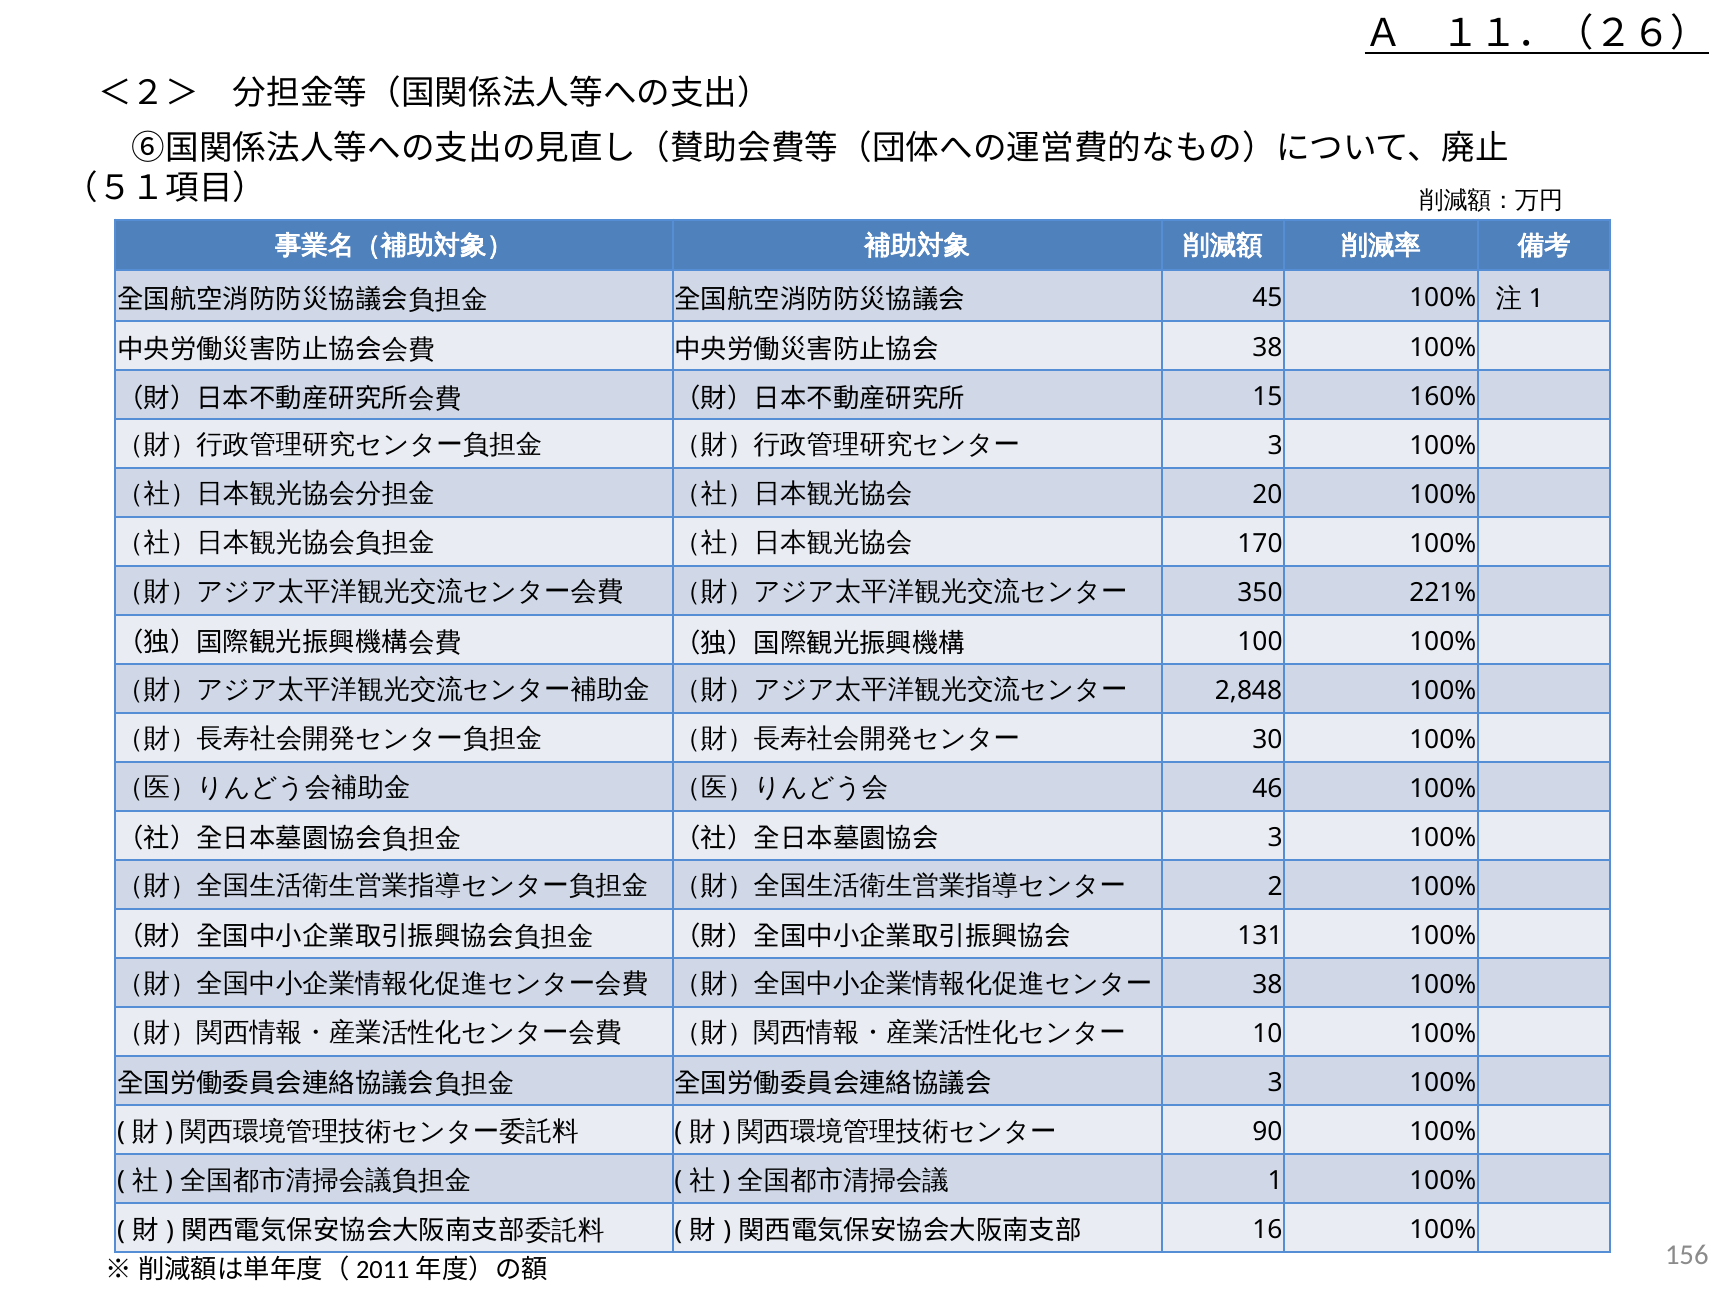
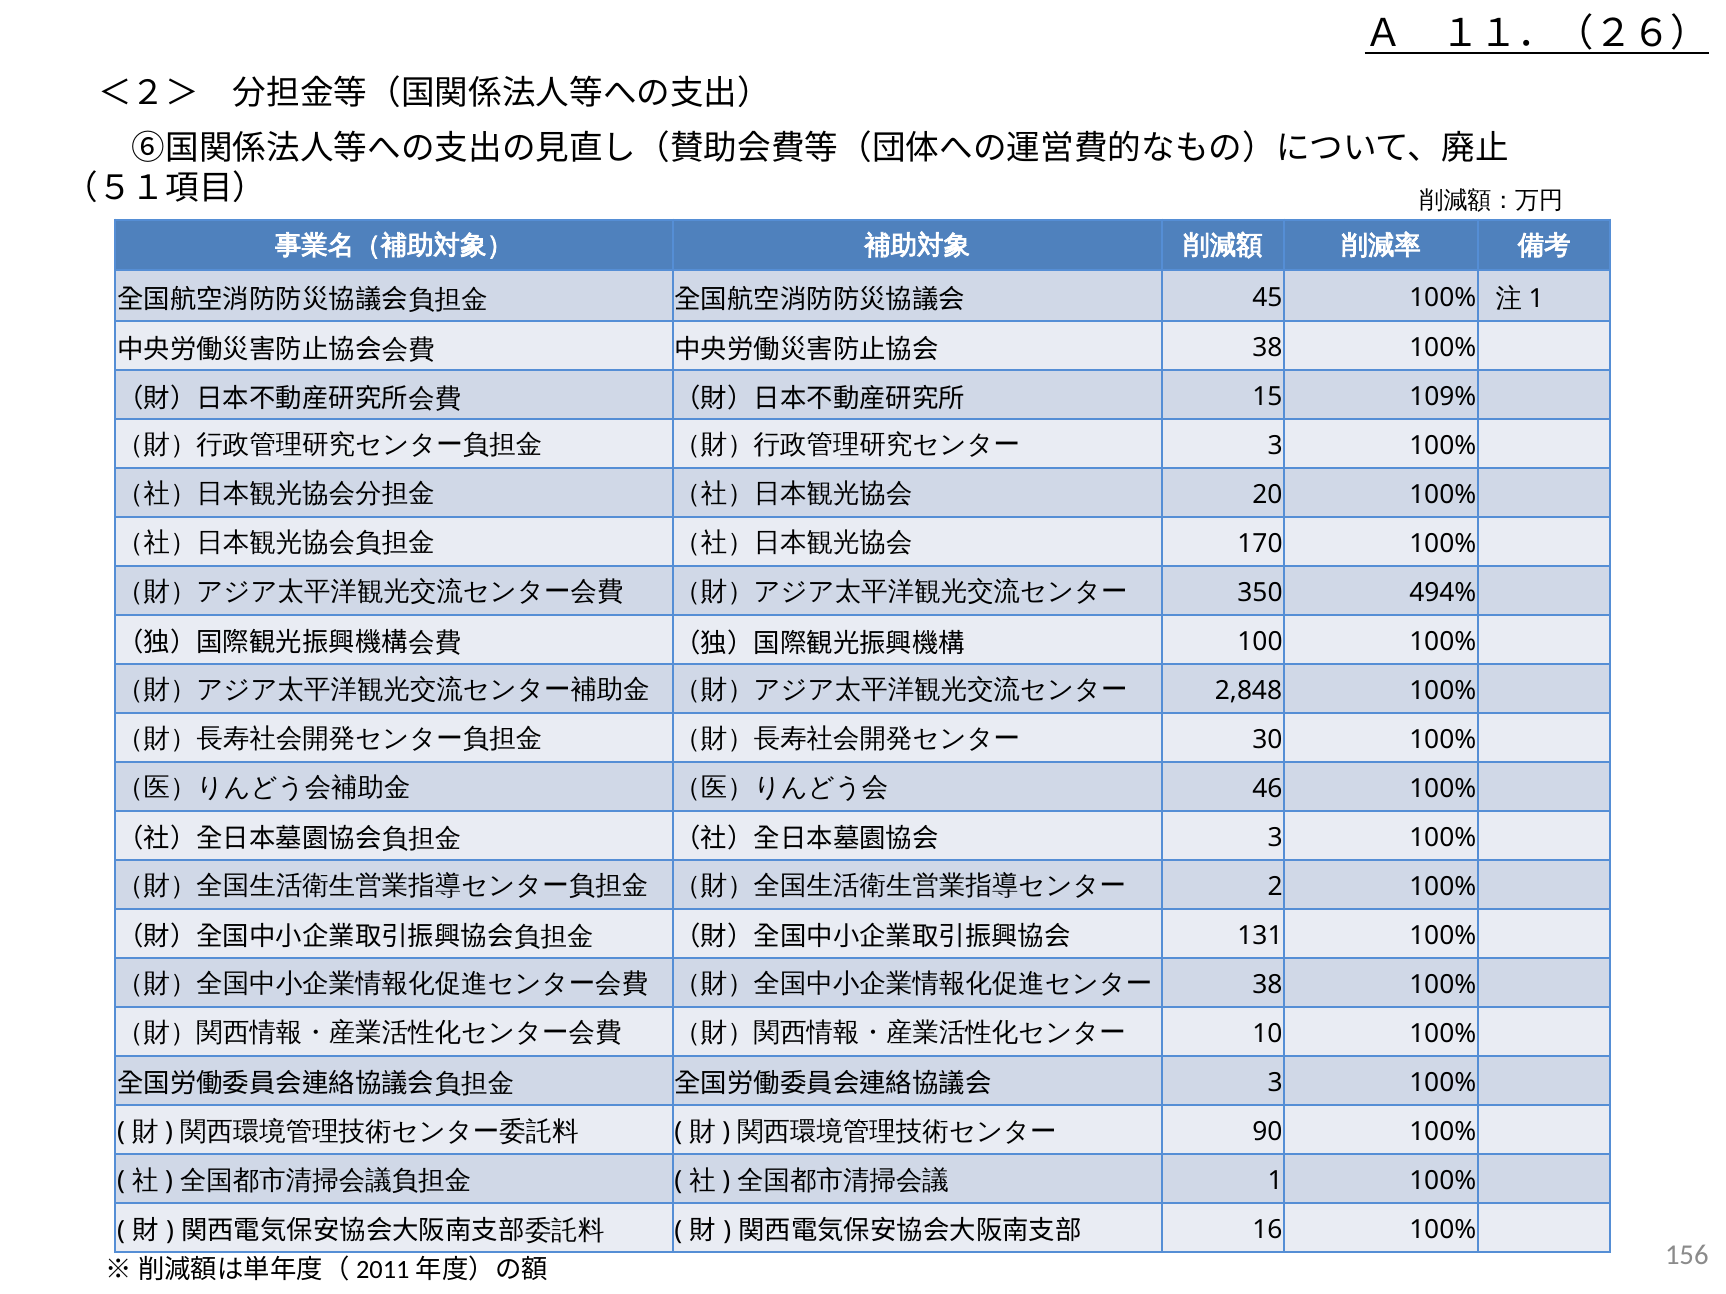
160%: 160% -> 109% (1443, 397)
221%: 221% -> 494% (1443, 593)
